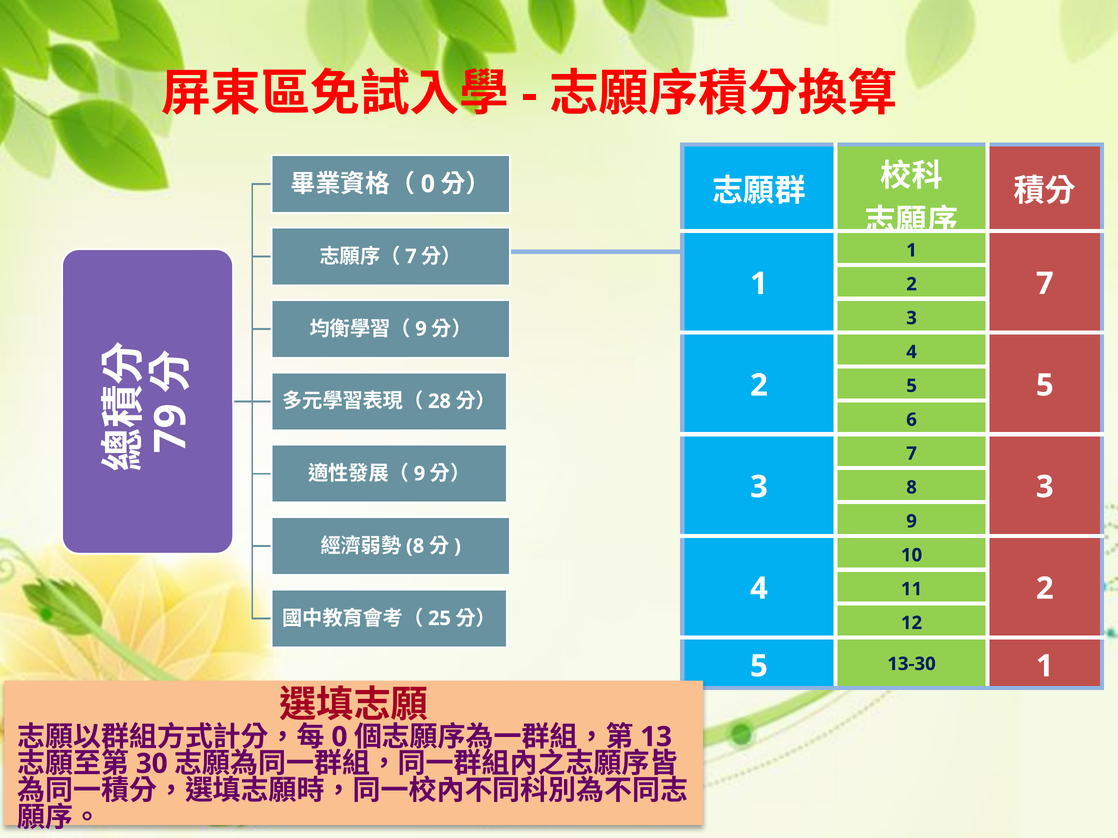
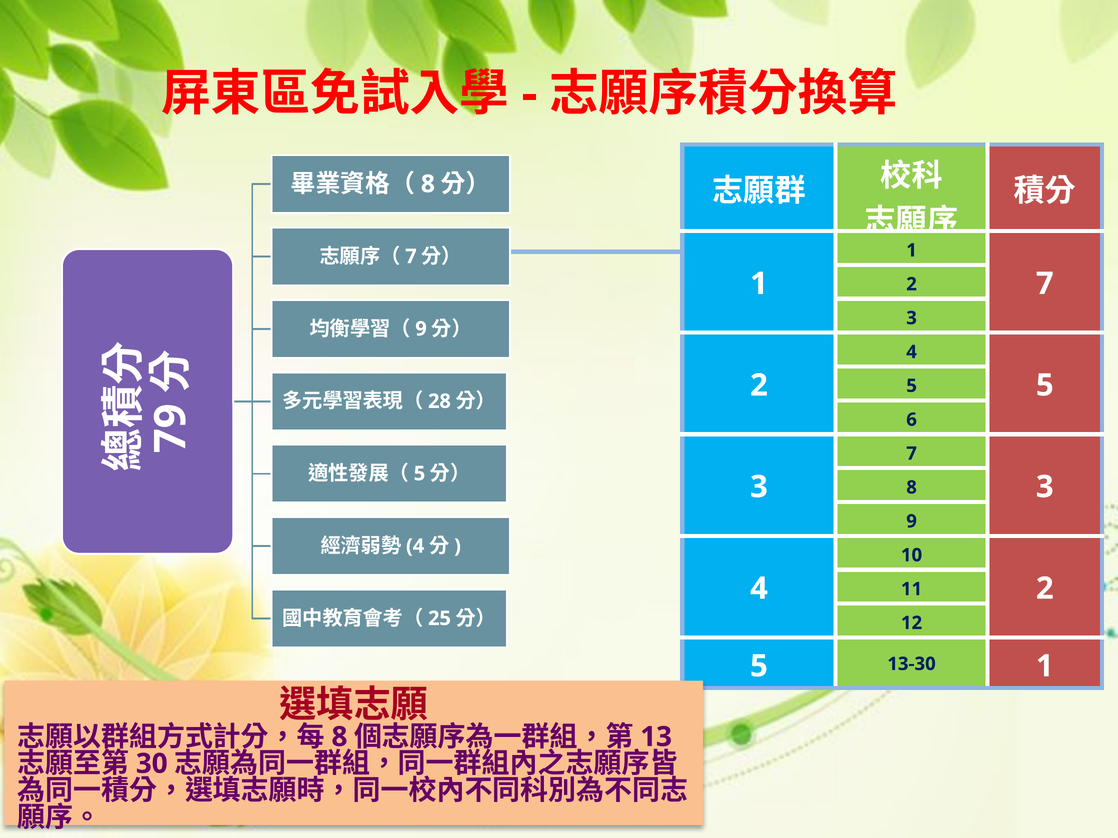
0: 0 -> 8 (428, 184)
9: 9 -> 5 (419, 474)
8: 8 -> 4 (415, 546)
0: 0 -> 8 (339, 737)
